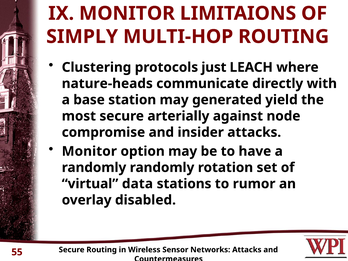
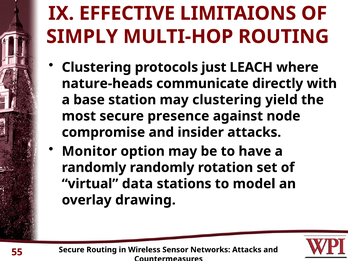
IX MONITOR: MONITOR -> EFFECTIVE (127, 13)
may generated: generated -> clustering (227, 100)
arterially: arterially -> presence (178, 116)
rumor: rumor -> model (254, 184)
disabled: disabled -> drawing (145, 200)
